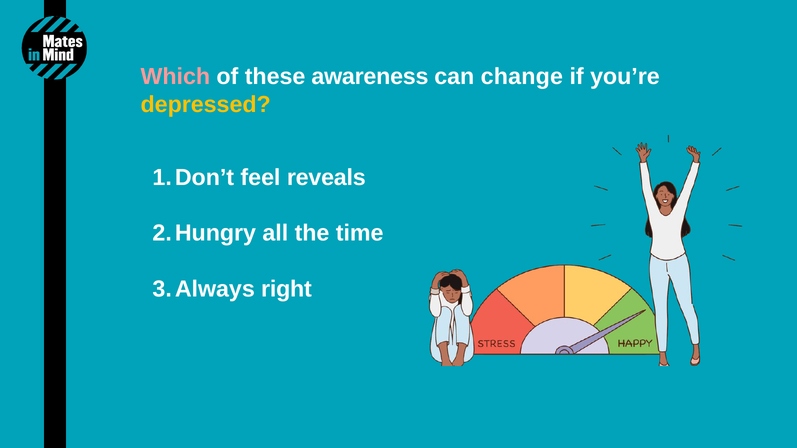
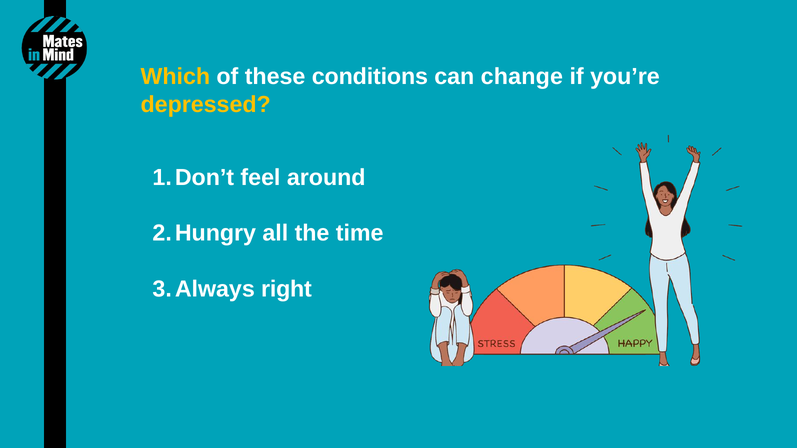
Which colour: pink -> yellow (175, 77)
awareness: awareness -> conditions (370, 77)
reveals: reveals -> around (326, 178)
